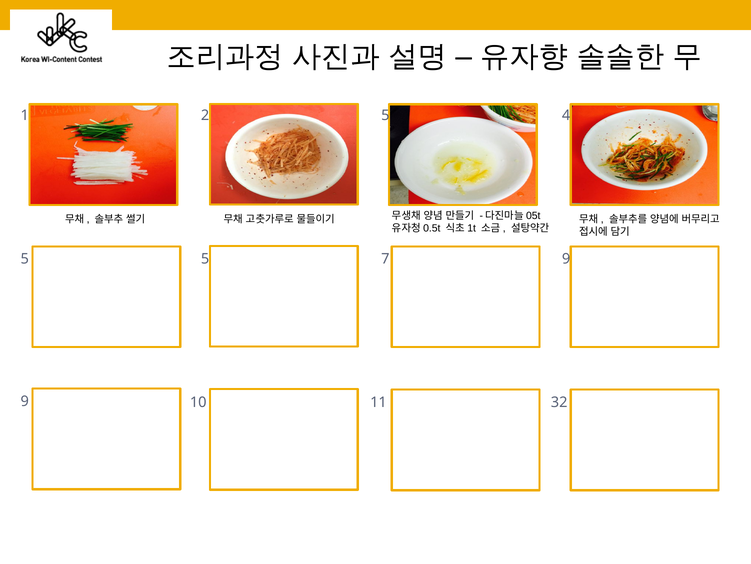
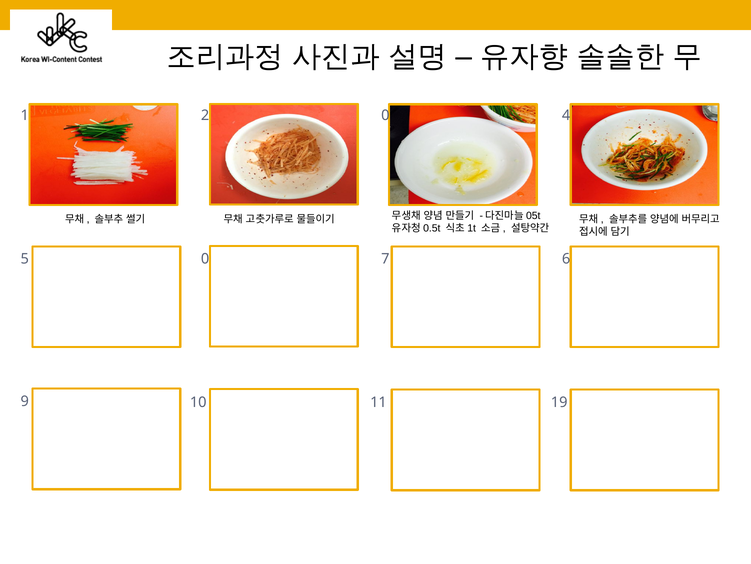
2 5: 5 -> 0 (385, 115)
5 5: 5 -> 0 (205, 259)
7 9: 9 -> 6 (566, 259)
32: 32 -> 19 (559, 402)
